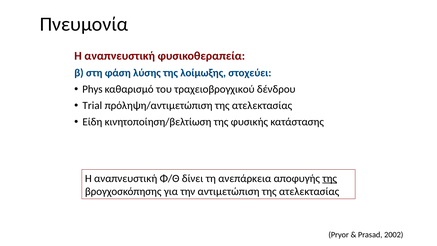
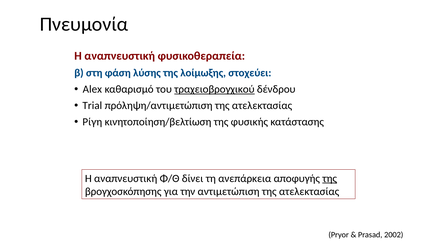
Phys: Phys -> Alex (92, 89)
τραχειοβρογχικού underline: none -> present (214, 89)
Είδη: Είδη -> Ρίγη (92, 122)
